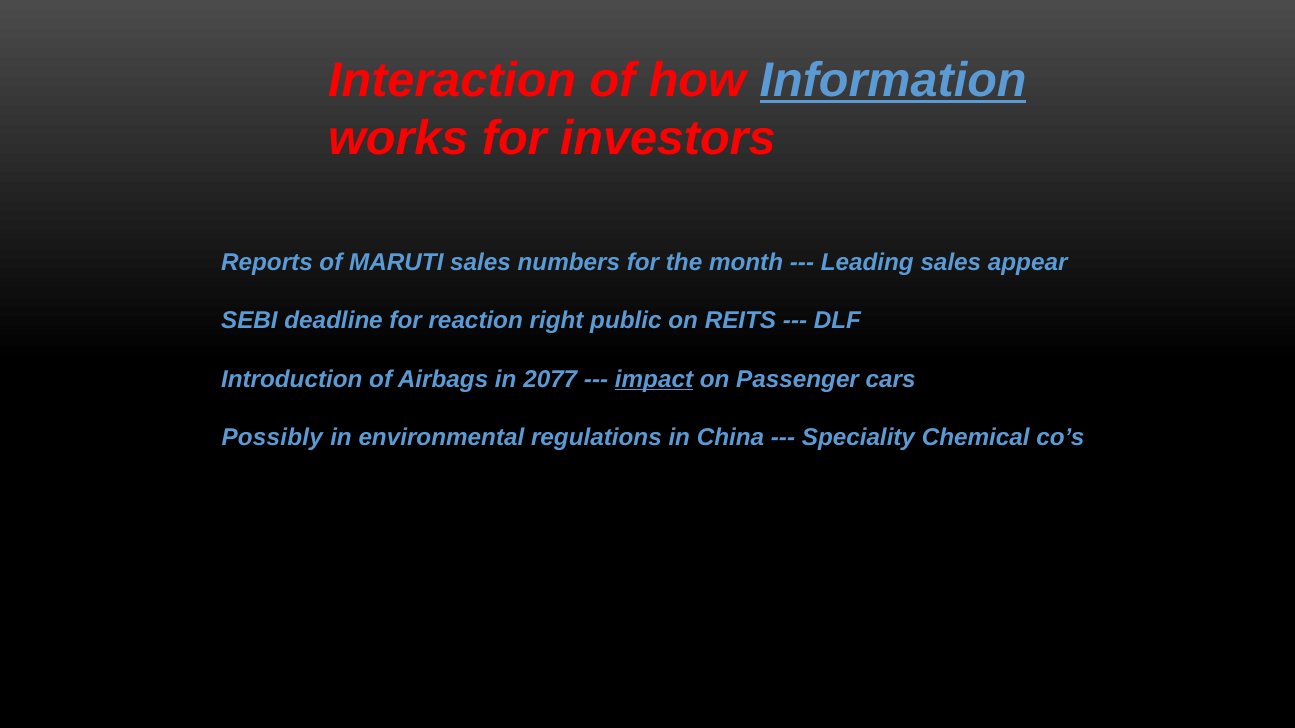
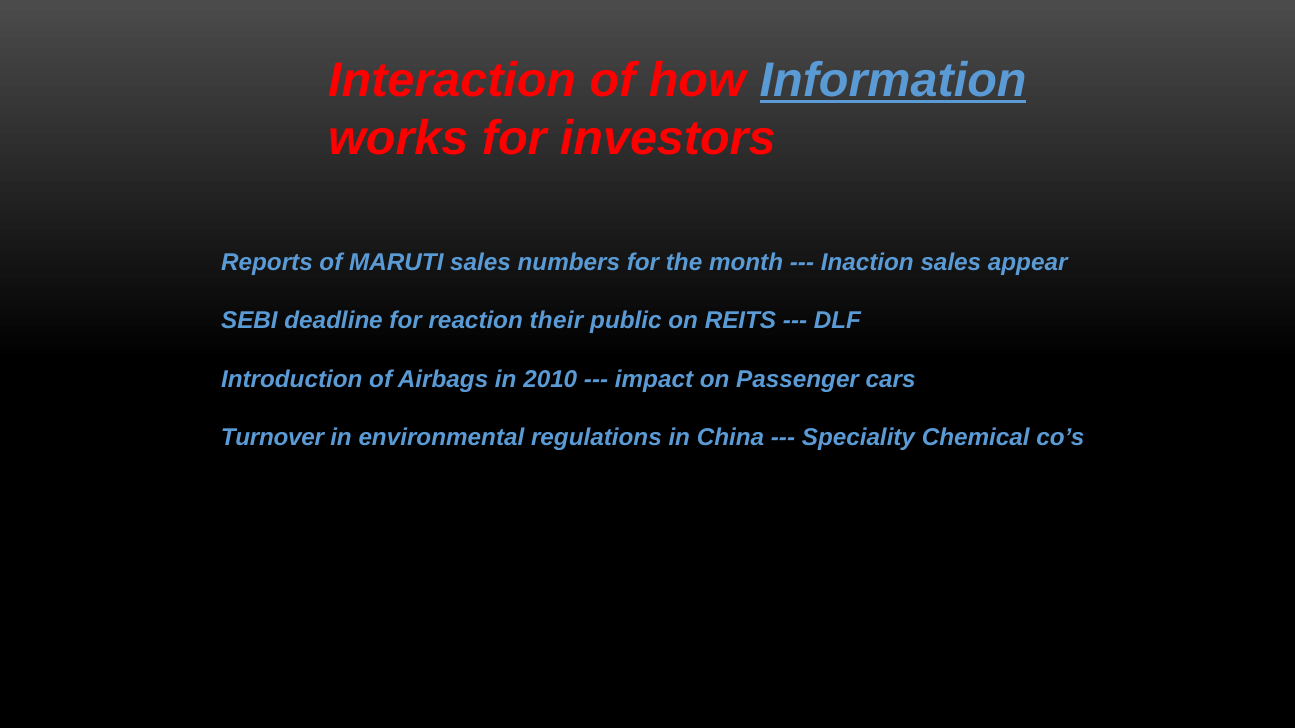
Leading: Leading -> Inaction (867, 263)
right: right -> their (556, 321)
2077: 2077 -> 2010 (550, 379)
impact underline: present -> none (654, 379)
Possibly: Possibly -> Turnover (272, 438)
